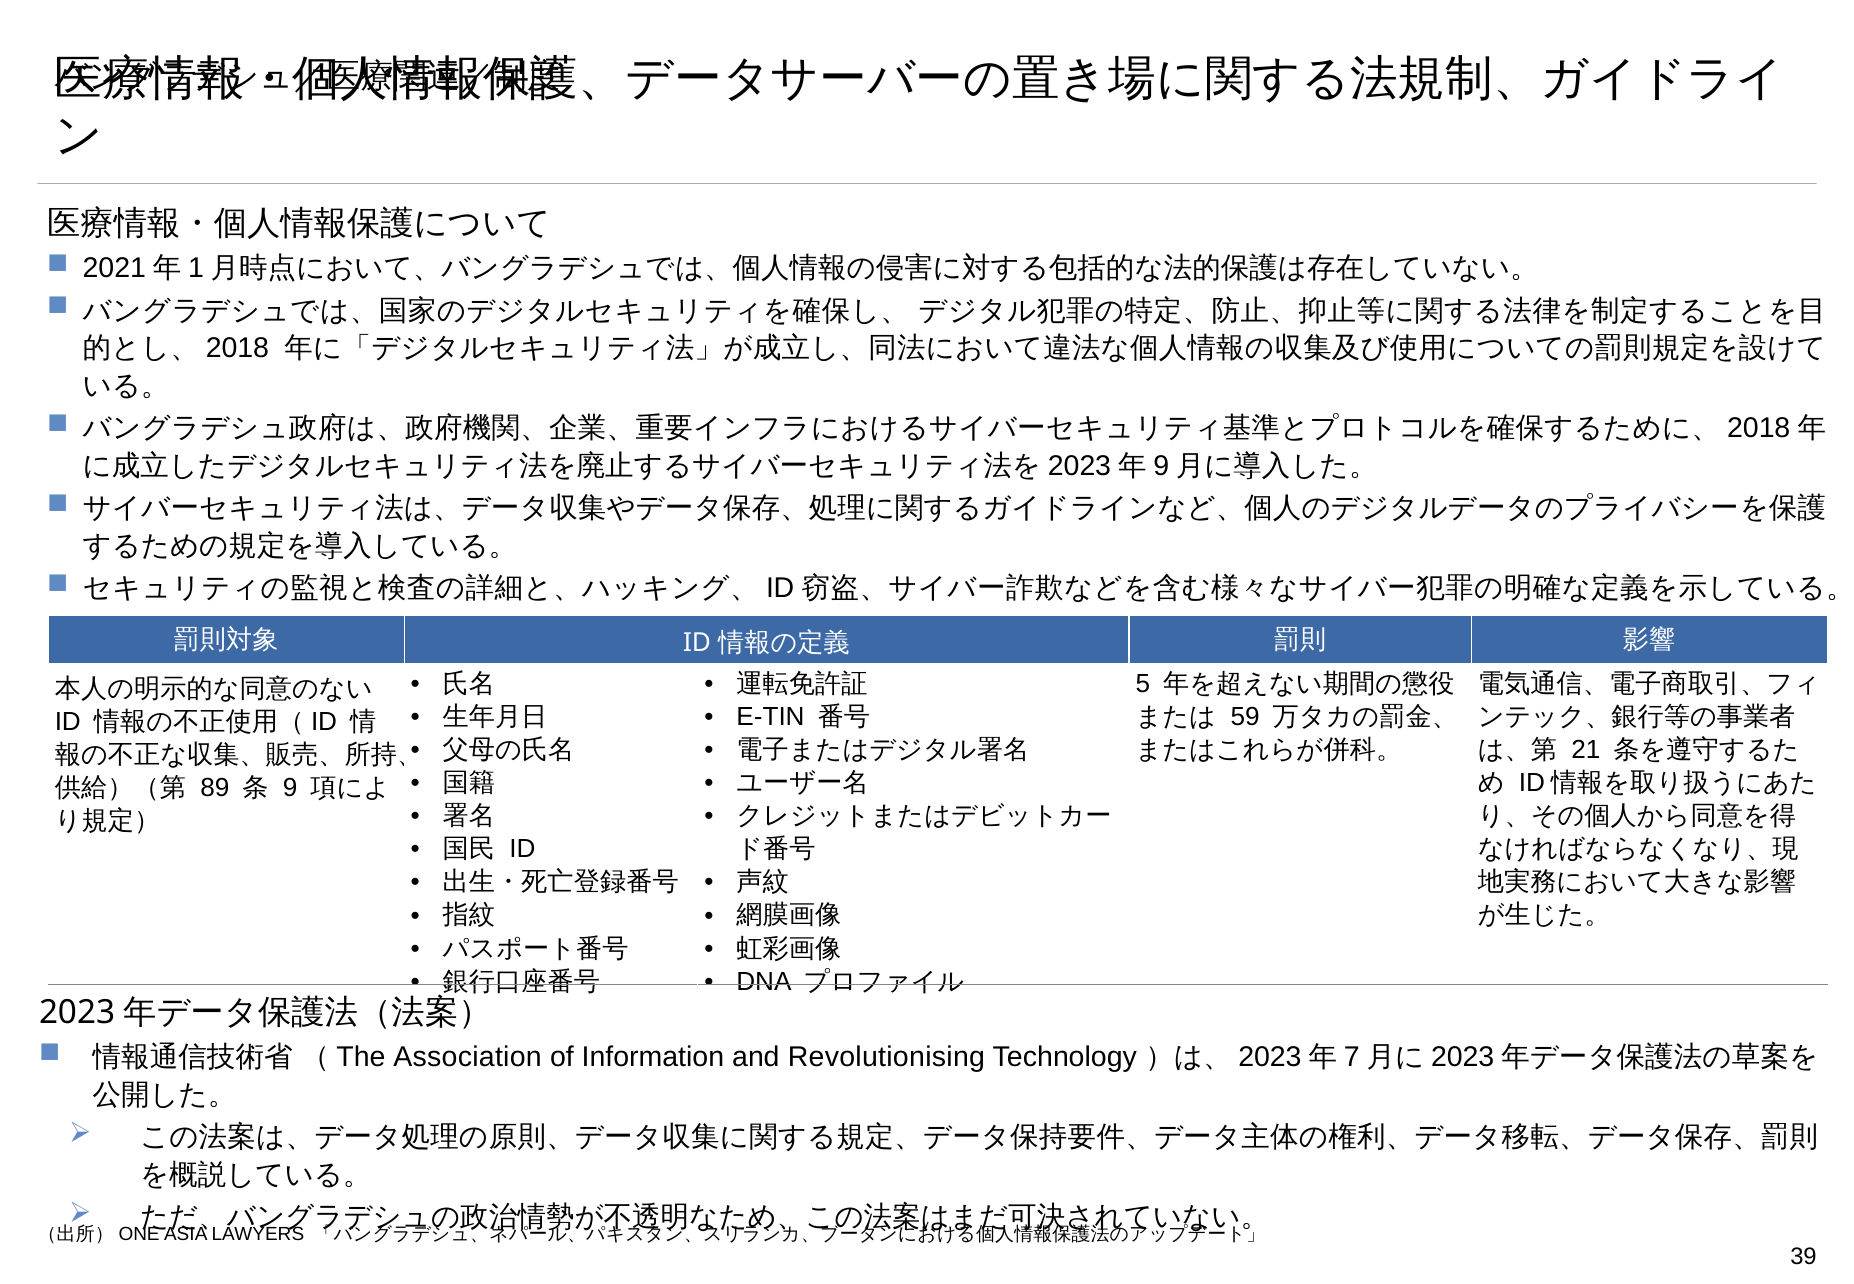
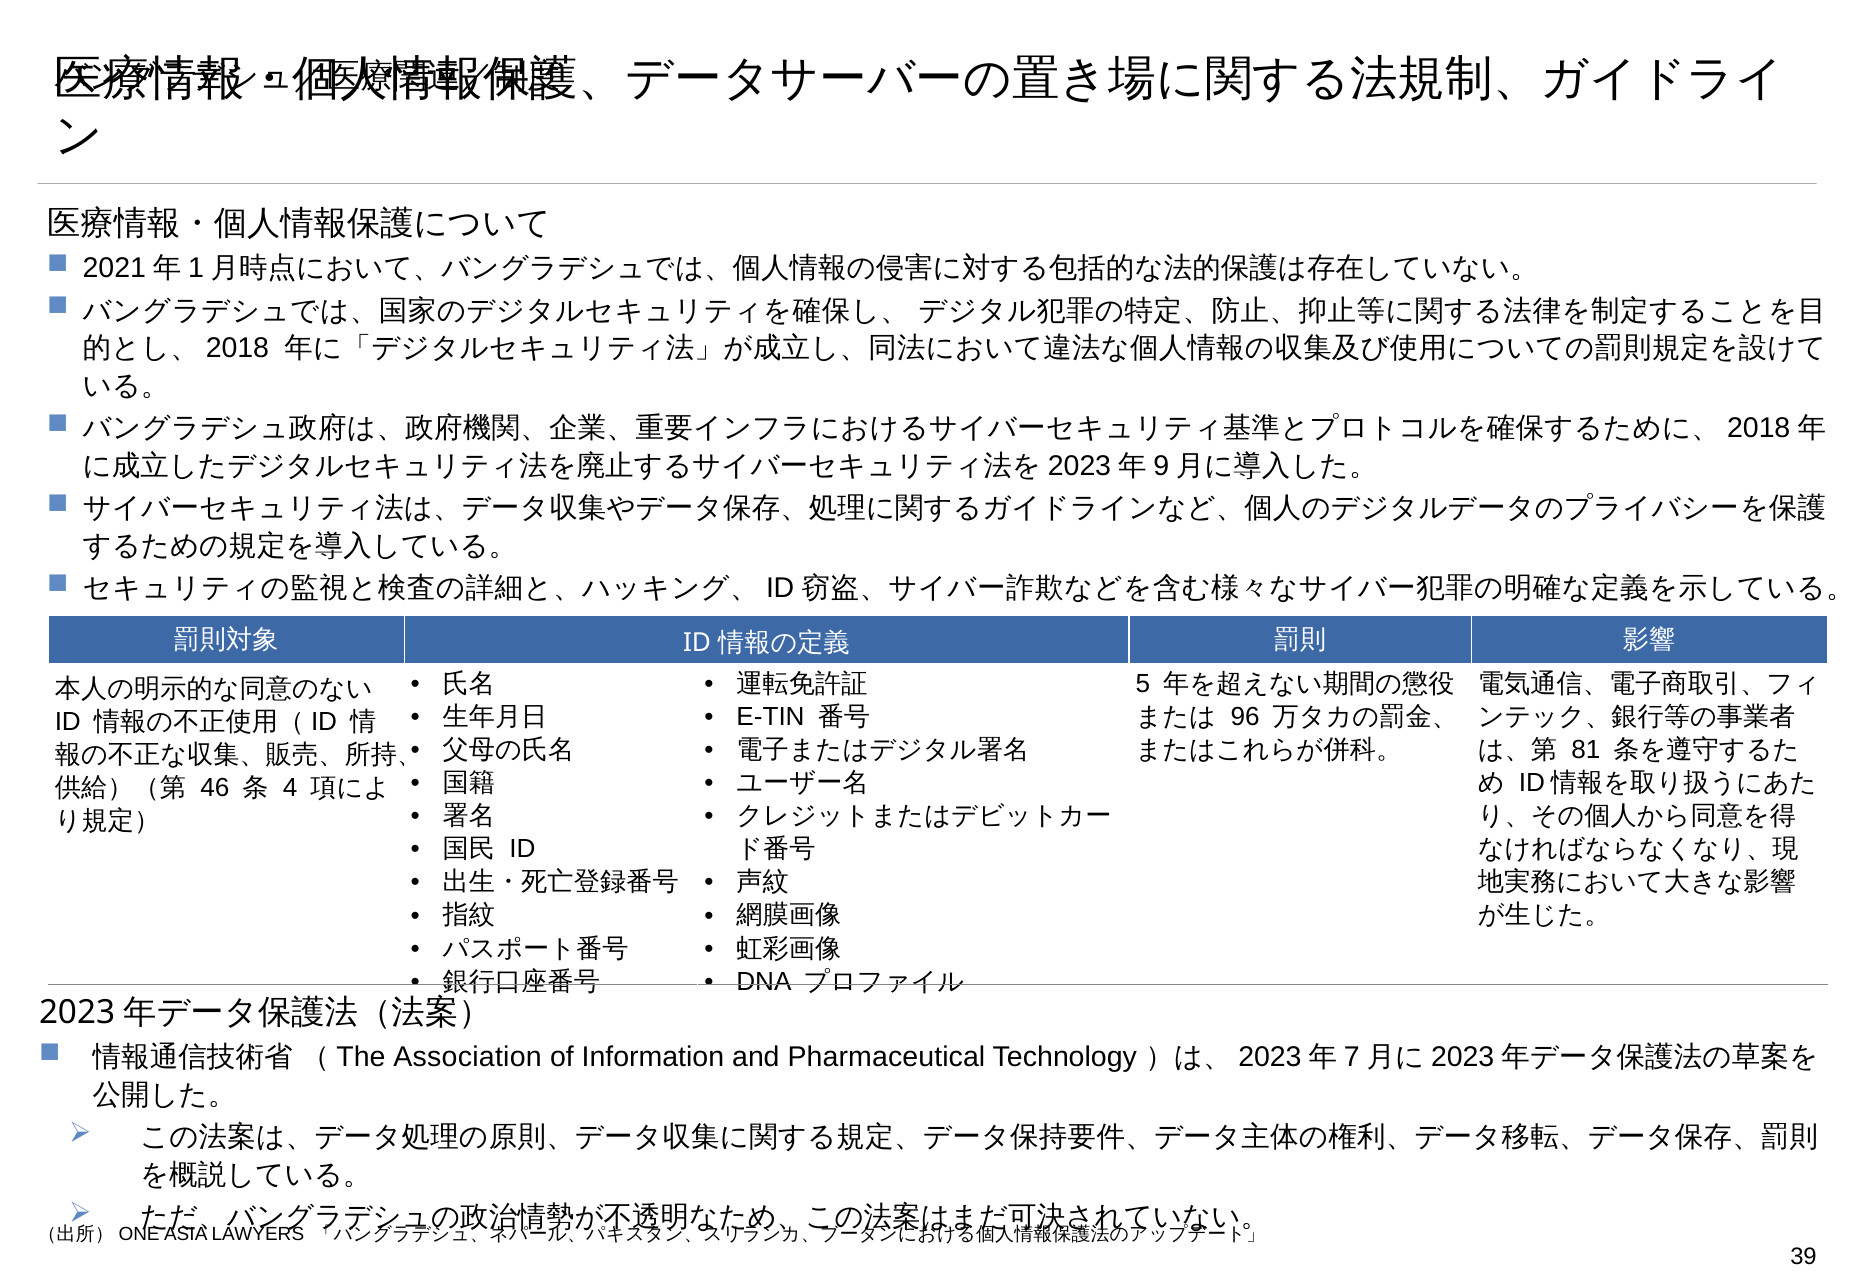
59: 59 -> 96 (1245, 716)
21: 21 -> 81 (1586, 750)
89: 89 -> 46 (215, 788)
9: 9 -> 4 (290, 788)
Revolutionising: Revolutionising -> Pharmaceutical (886, 1057)
